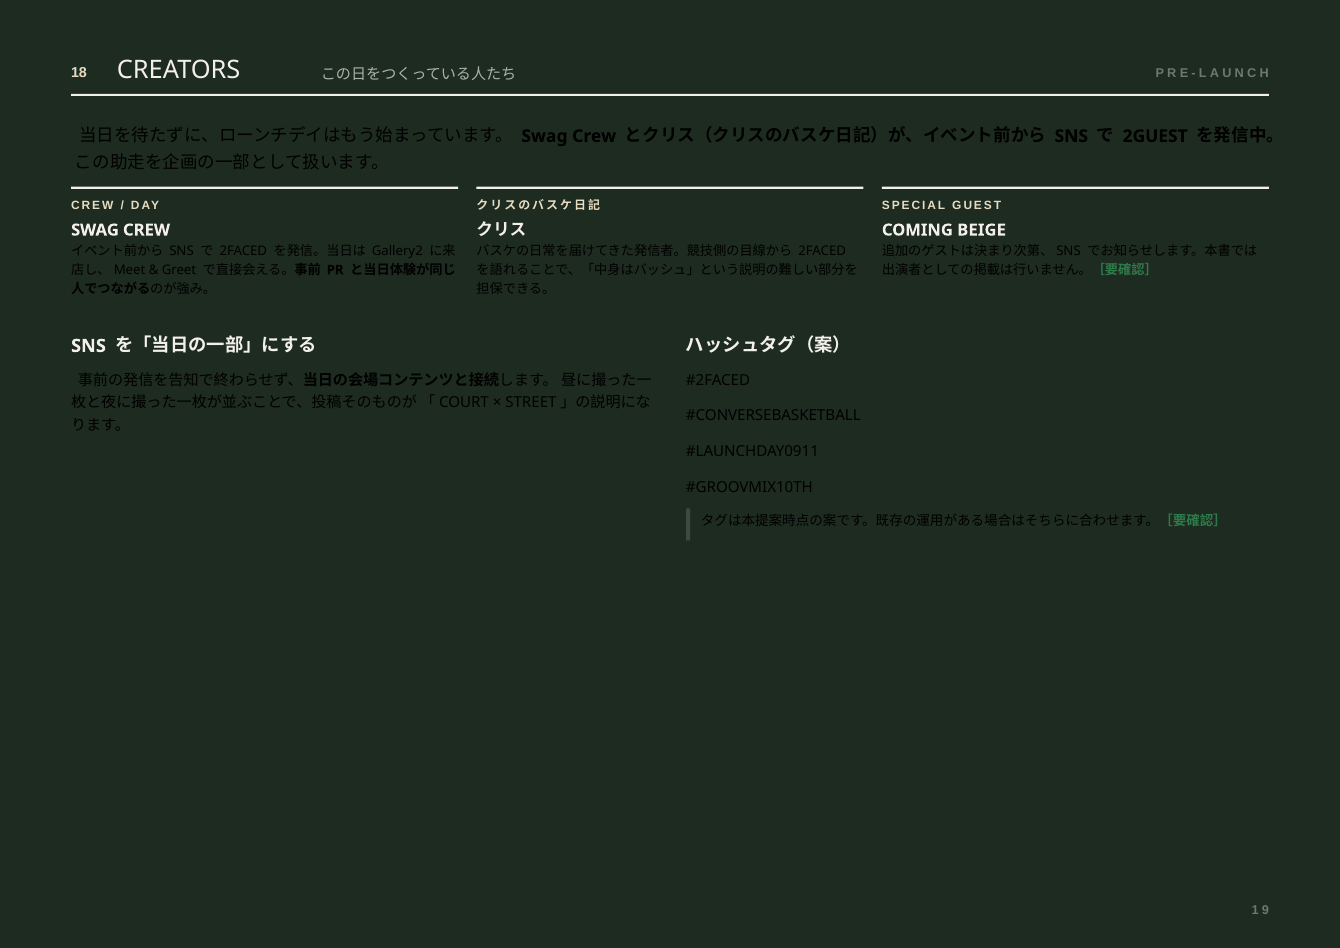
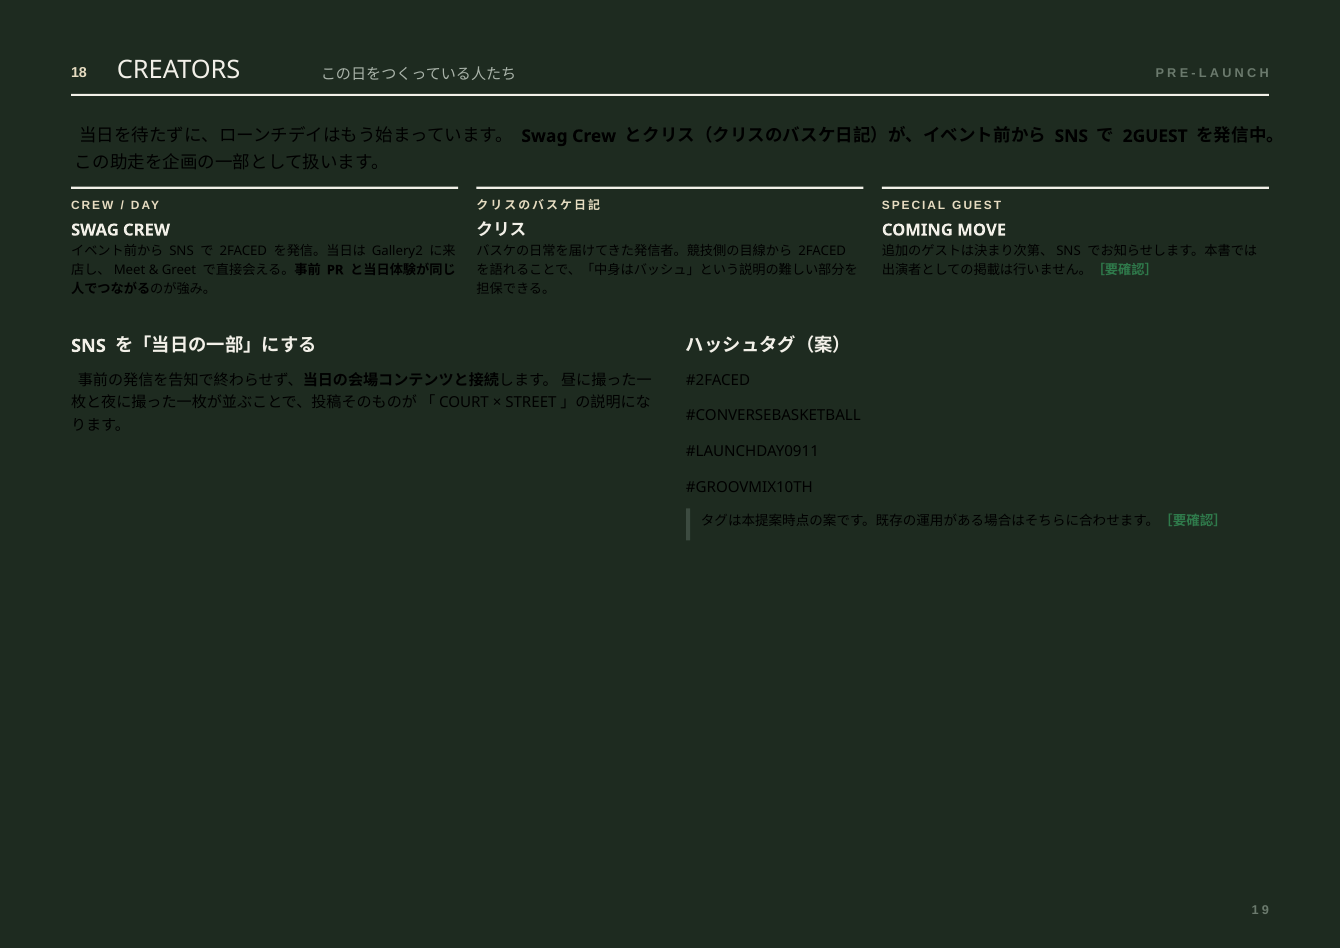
BEIGE: BEIGE -> MOVE (982, 230)
